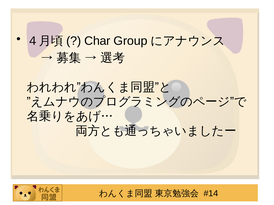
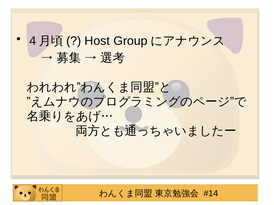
Char: Char -> Host (97, 41)
